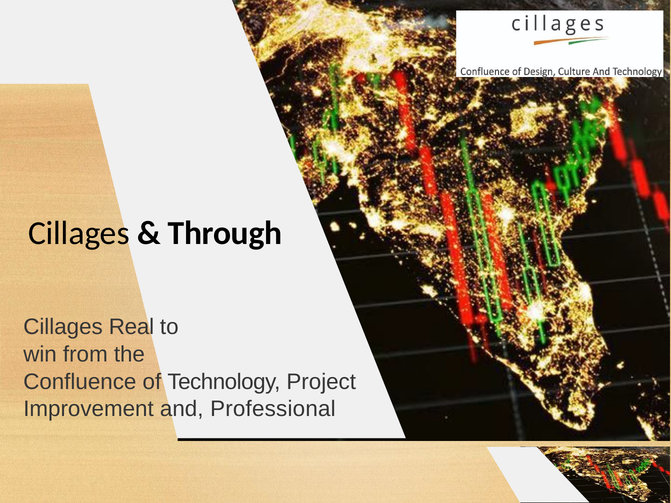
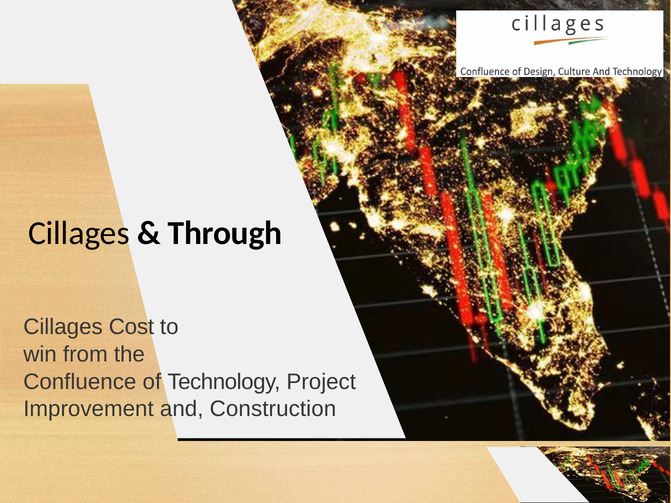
Cillages Real: Real -> Cost (131, 327)
Professional: Professional -> Construction (273, 409)
